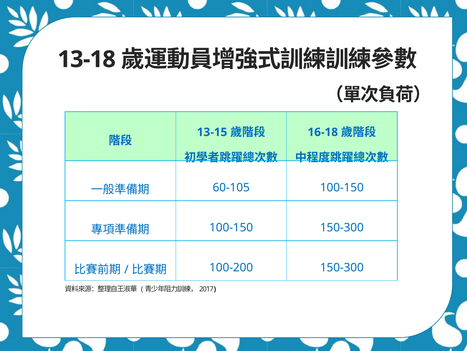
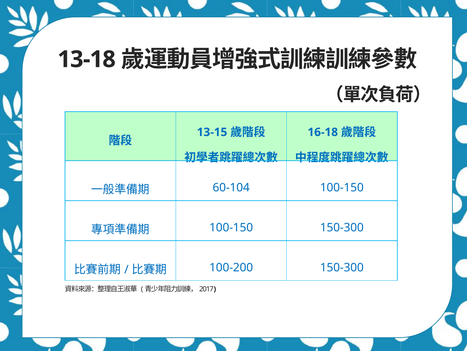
60-105: 60-105 -> 60-104 (231, 187)
